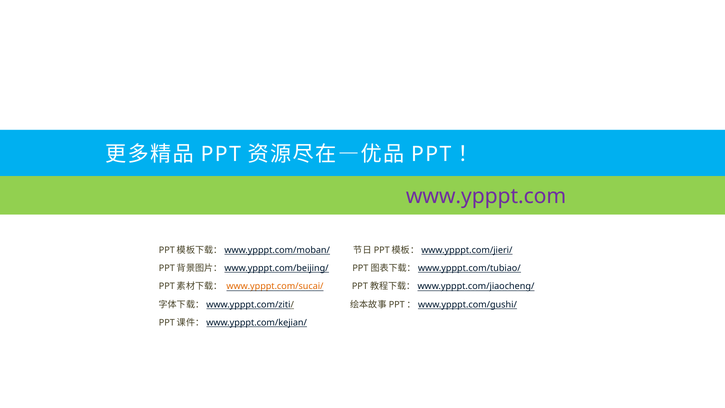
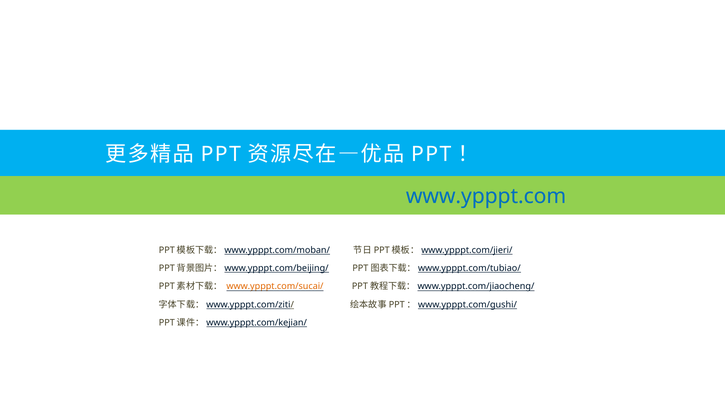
www.ypppt.com colour: purple -> blue (486, 196)
